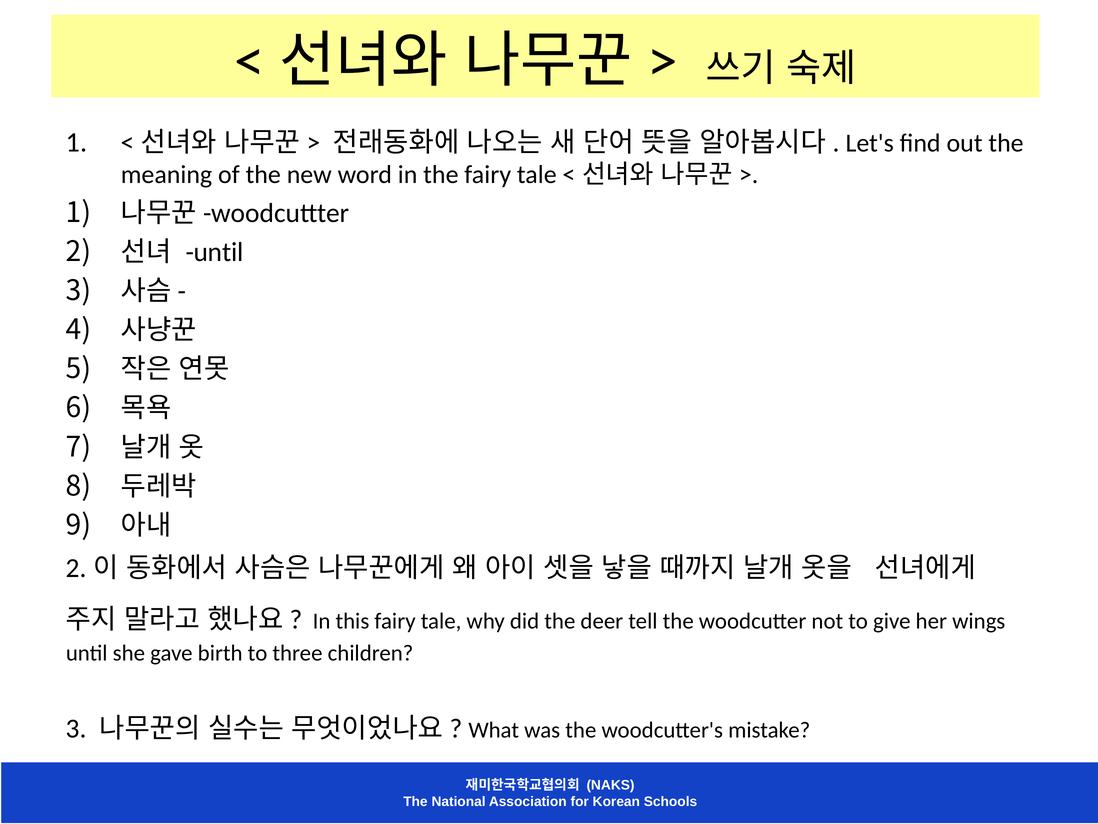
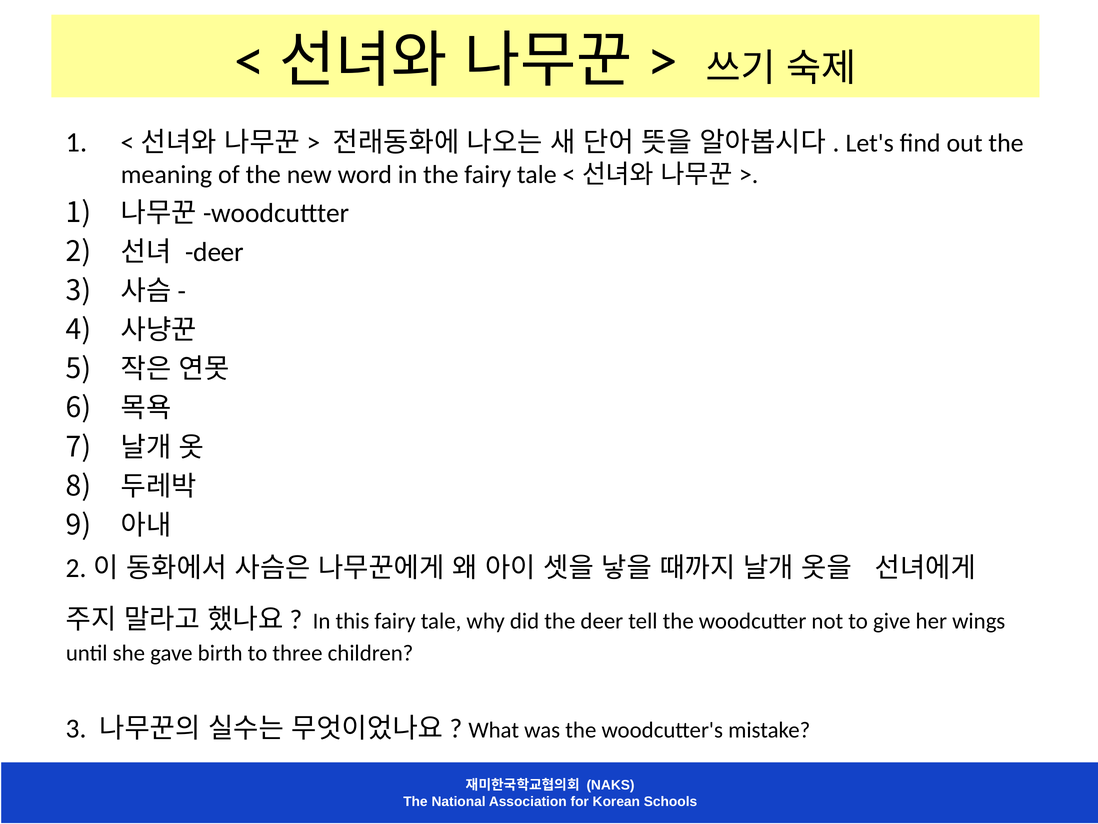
until: until -> deer (215, 252)
